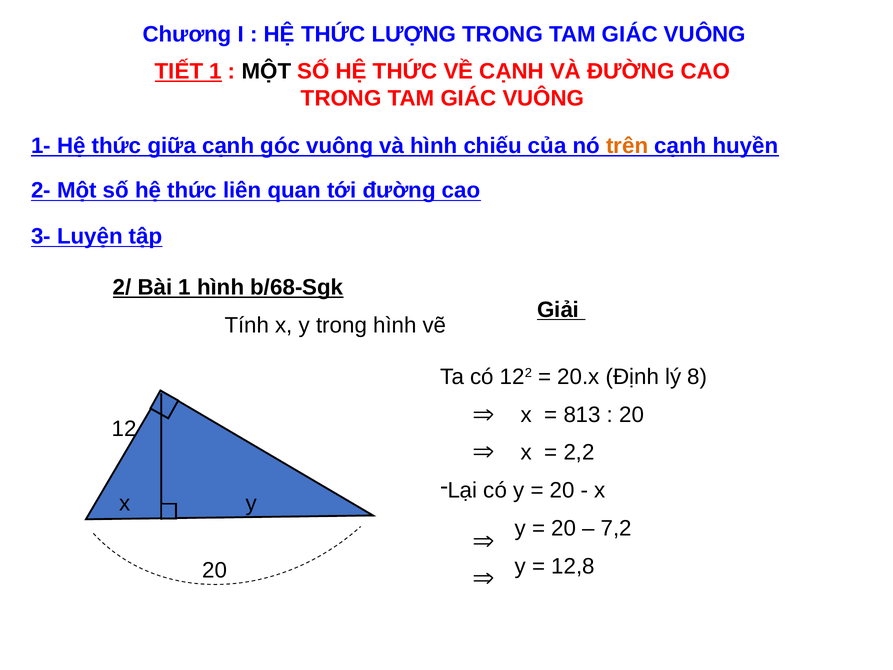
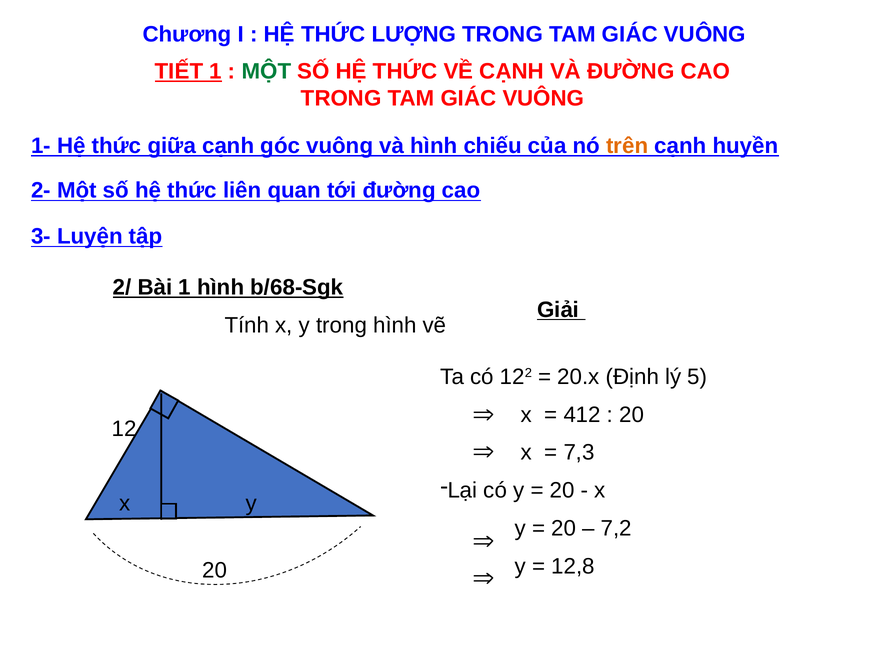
MỘT colour: black -> green (266, 71)
8: 8 -> 5 (697, 377)
813: 813 -> 412 (582, 414)
2,2: 2,2 -> 7,3 (579, 452)
